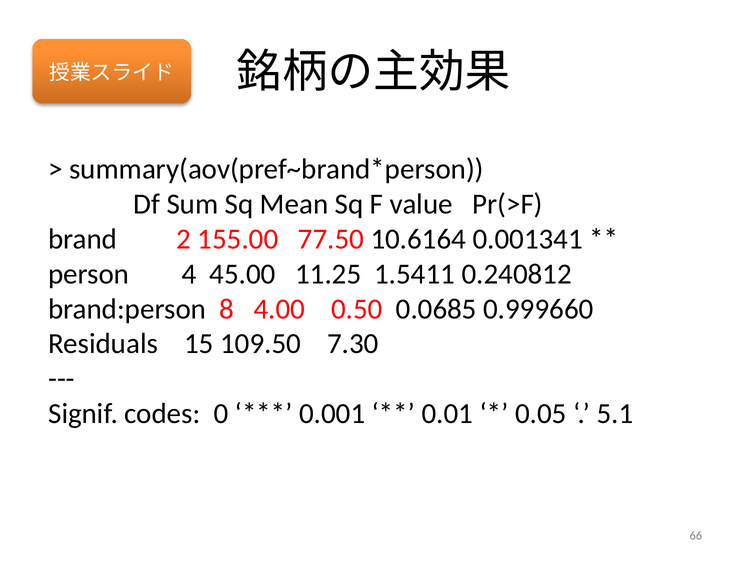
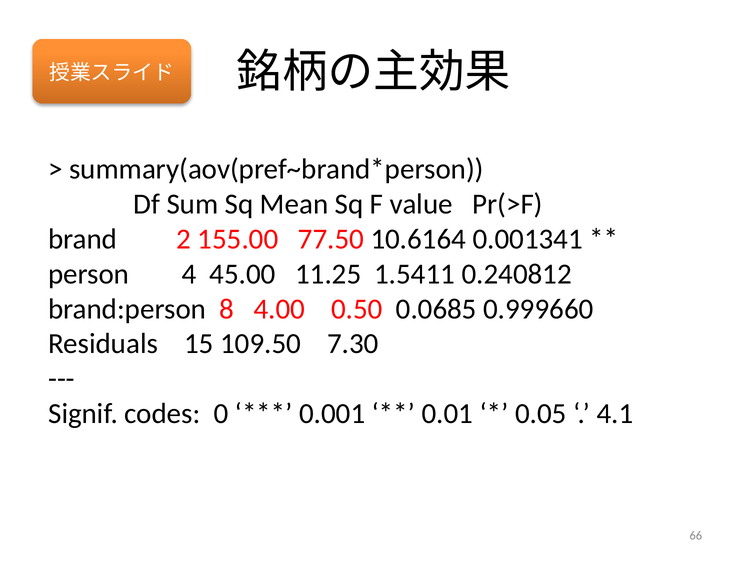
5.1: 5.1 -> 4.1 (615, 413)
